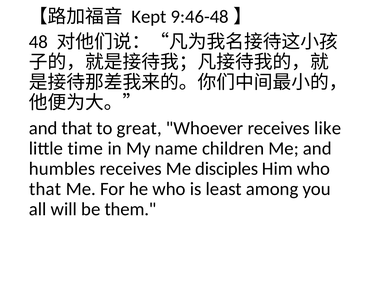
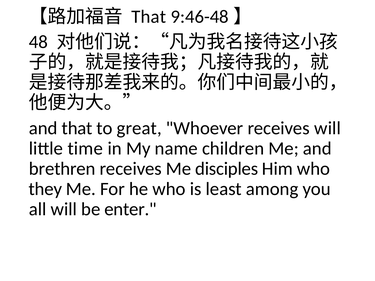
Kept: Kept -> That (149, 17)
receives like: like -> will (328, 128)
humbles: humbles -> brethren (62, 169)
that: that -> they (45, 189)
them: them -> enter (131, 209)
